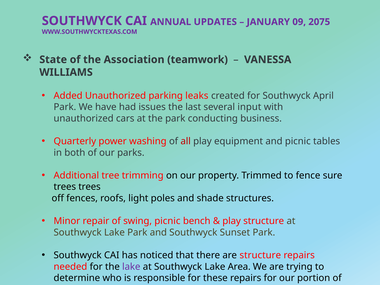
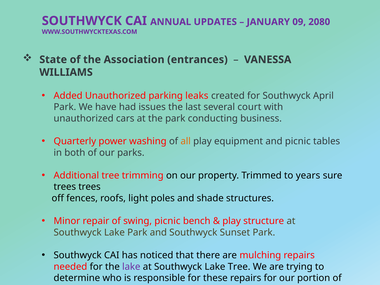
2075: 2075 -> 2080 (319, 22)
teamwork: teamwork -> entrances (197, 60)
input: input -> court (249, 107)
all colour: red -> orange (186, 141)
fence: fence -> years (308, 175)
are structure: structure -> mulching (260, 255)
Lake Area: Area -> Tree (239, 267)
